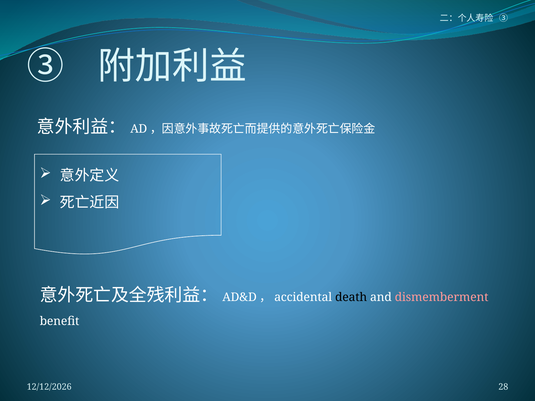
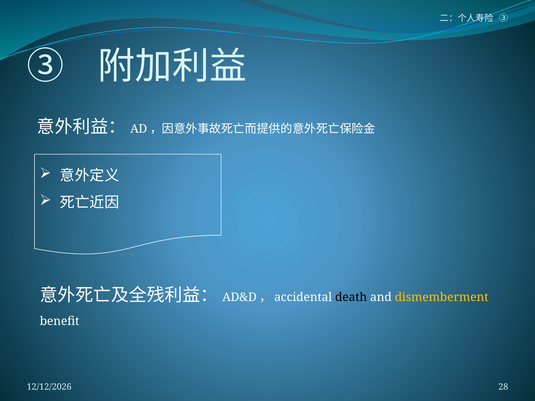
dismemberment colour: pink -> yellow (442, 297)
